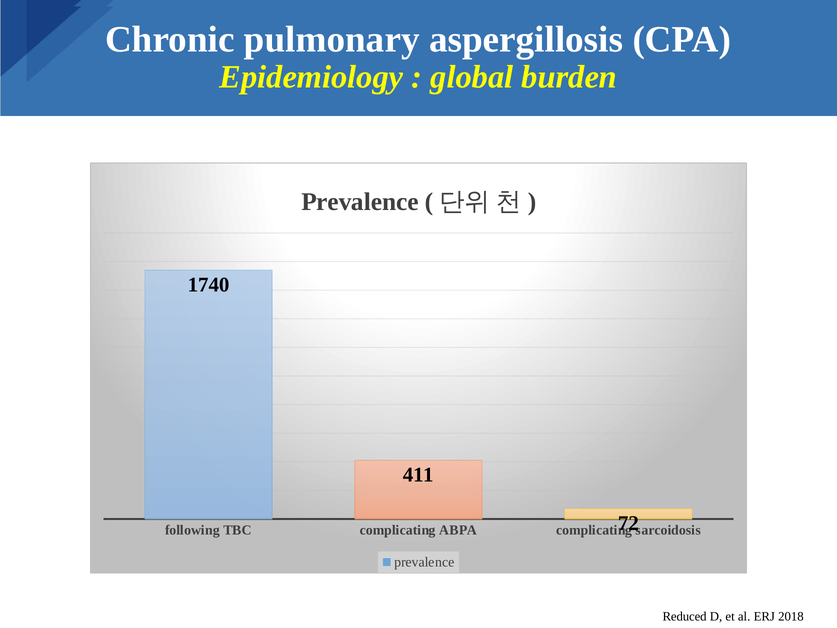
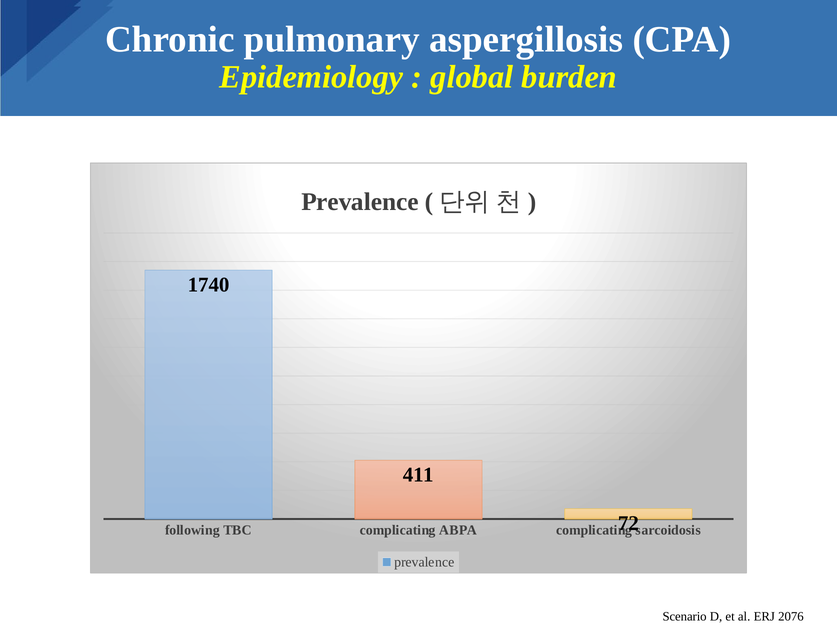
Reduced: Reduced -> Scenario (685, 616)
2018: 2018 -> 2076 (791, 616)
